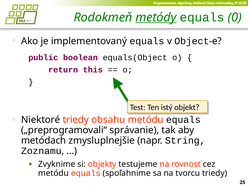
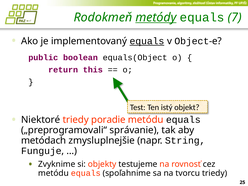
0: 0 -> 7 (235, 17)
equals underline: none -> present (147, 41)
obsahu: obsahu -> poradie (108, 120)
Zoznamu: Zoznamu -> Funguje (41, 151)
